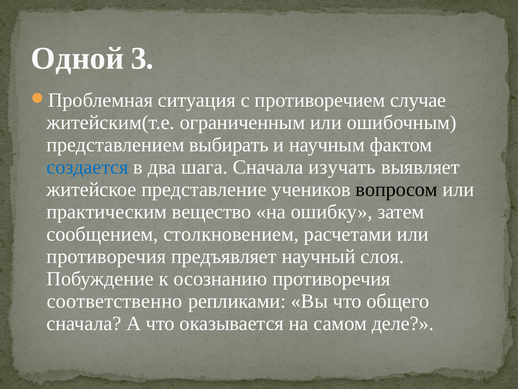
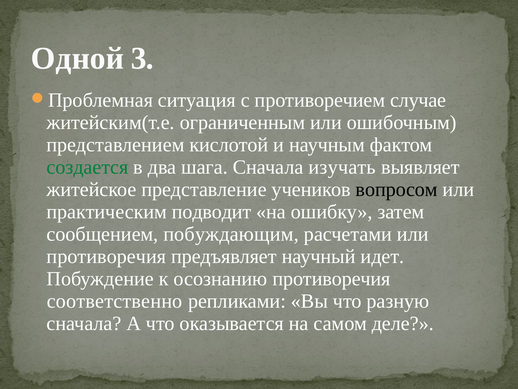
выбирать: выбирать -> кислотой (229, 145)
создается colour: blue -> green (87, 167)
вещество: вещество -> подводит (212, 212)
столкновением: столкновением -> побуждающим (231, 234)
слоя: слоя -> идет (382, 256)
общего: общего -> разную (398, 301)
